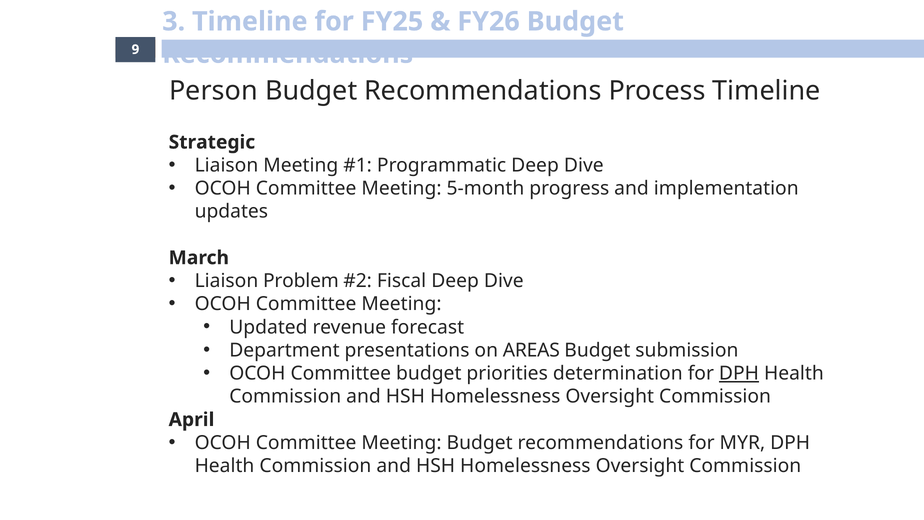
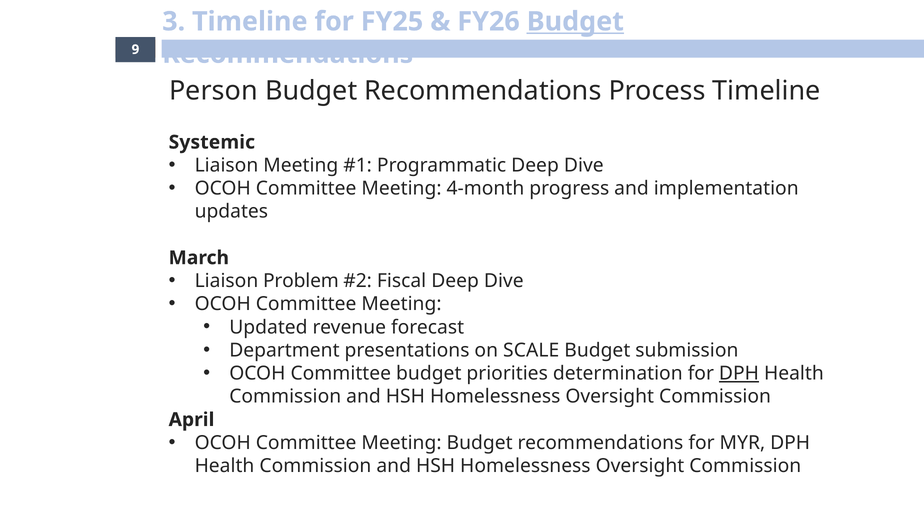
Budget underline: none -> present (575, 21)
Strategic: Strategic -> Systemic (212, 142)
5-month: 5-month -> 4-month (485, 188)
AREAS: AREAS -> SCALE (531, 350)
